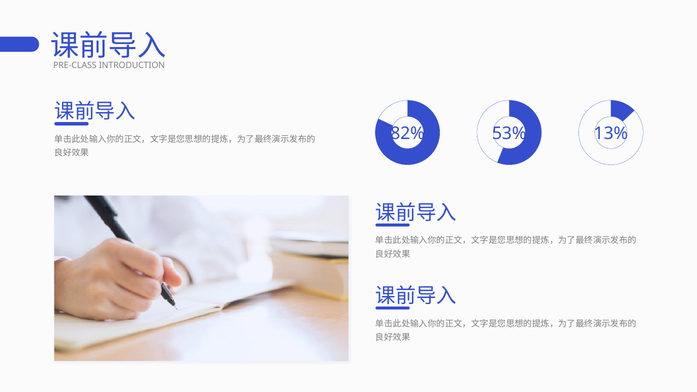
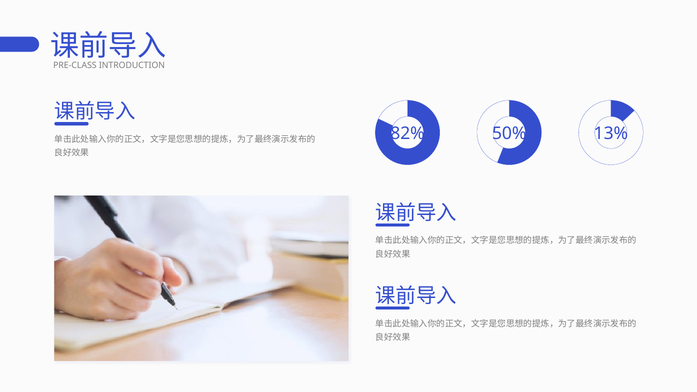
53%: 53% -> 50% (509, 134)
